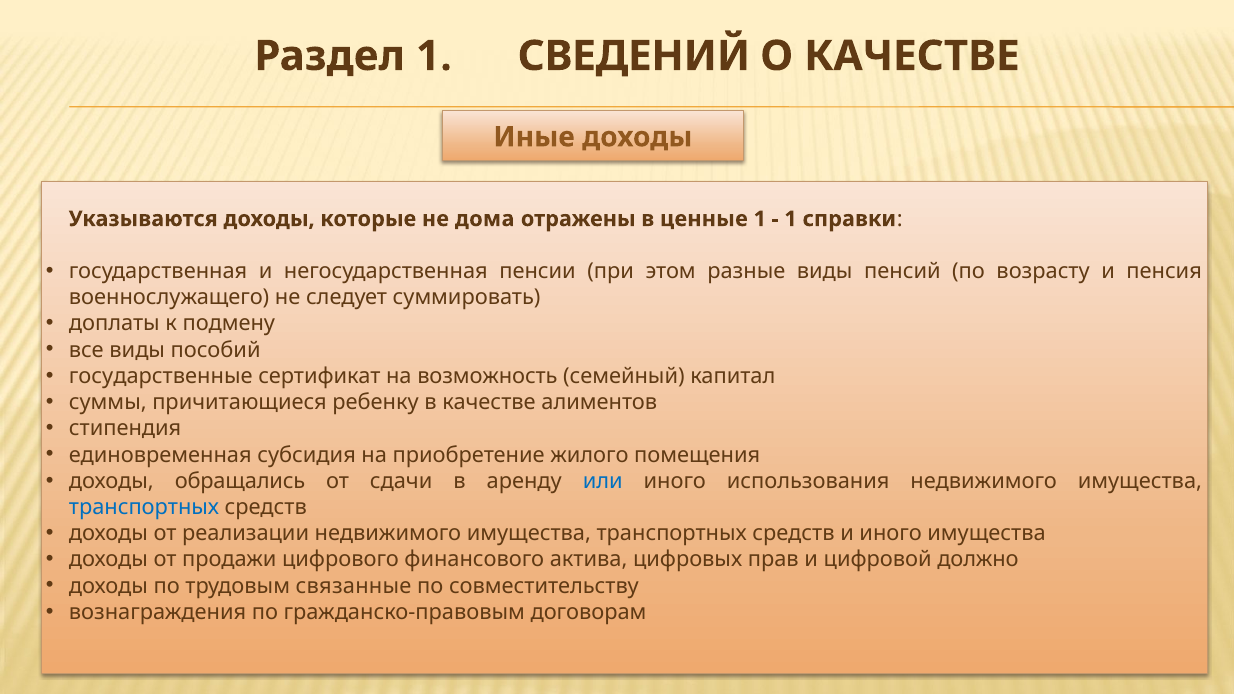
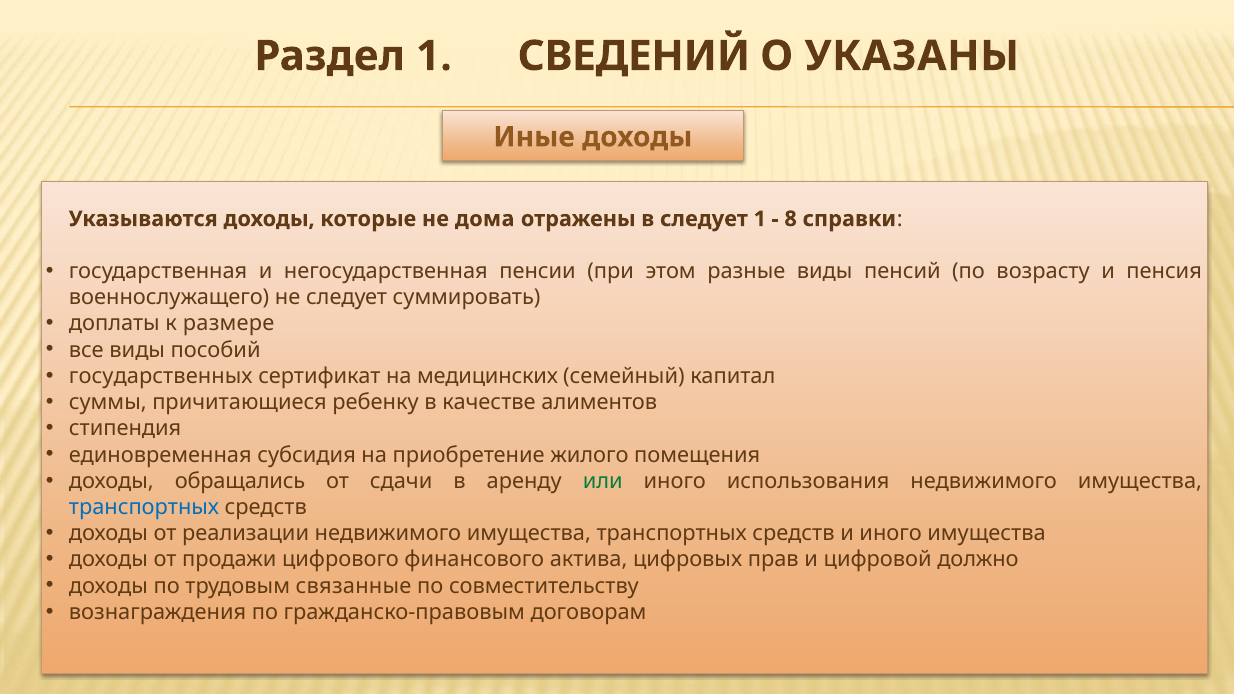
О КАЧЕСТВЕ: КАЧЕСТВЕ -> УКАЗАНЫ (912, 56)
в ценные: ценные -> следует (704, 219)
1: 1 -> 8 (791, 219)
подмену: подмену -> размере (229, 324)
государственные: государственные -> государственных (161, 376)
возможность: возможность -> медицинских (488, 376)
или colour: blue -> green (603, 481)
